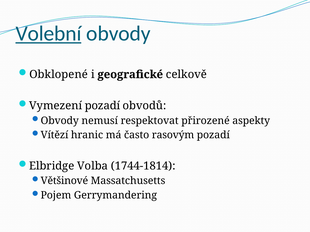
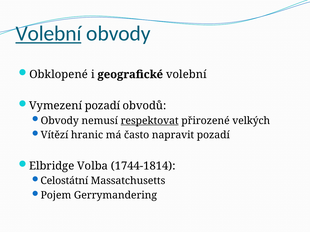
geografické celkově: celkově -> volební (186, 75)
respektovat underline: none -> present (150, 121)
aspekty: aspekty -> velkých (251, 121)
rasovým: rasovým -> napravit (173, 135)
Většinové: Většinové -> Celostátní (64, 181)
